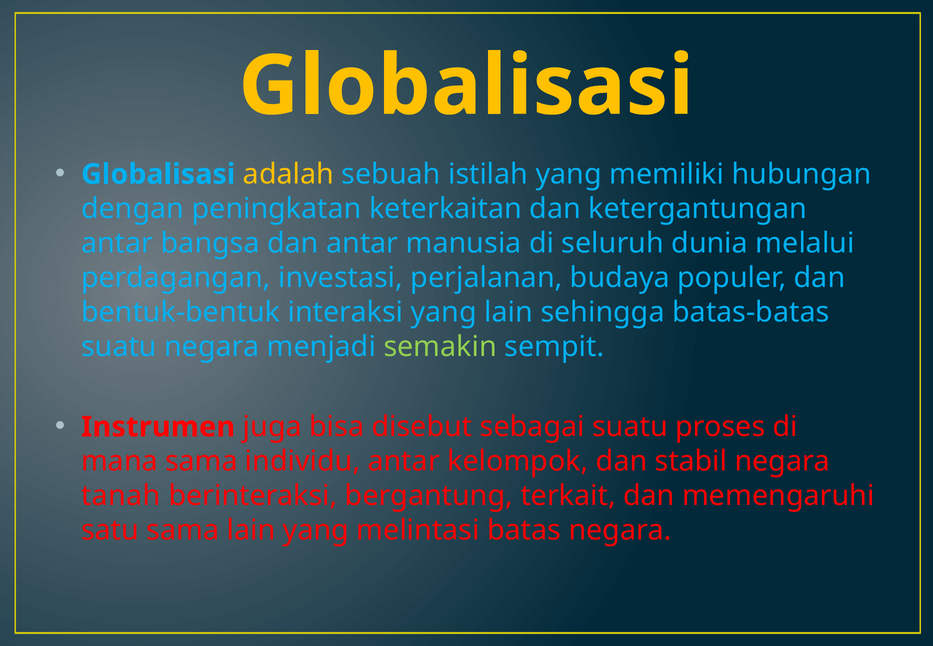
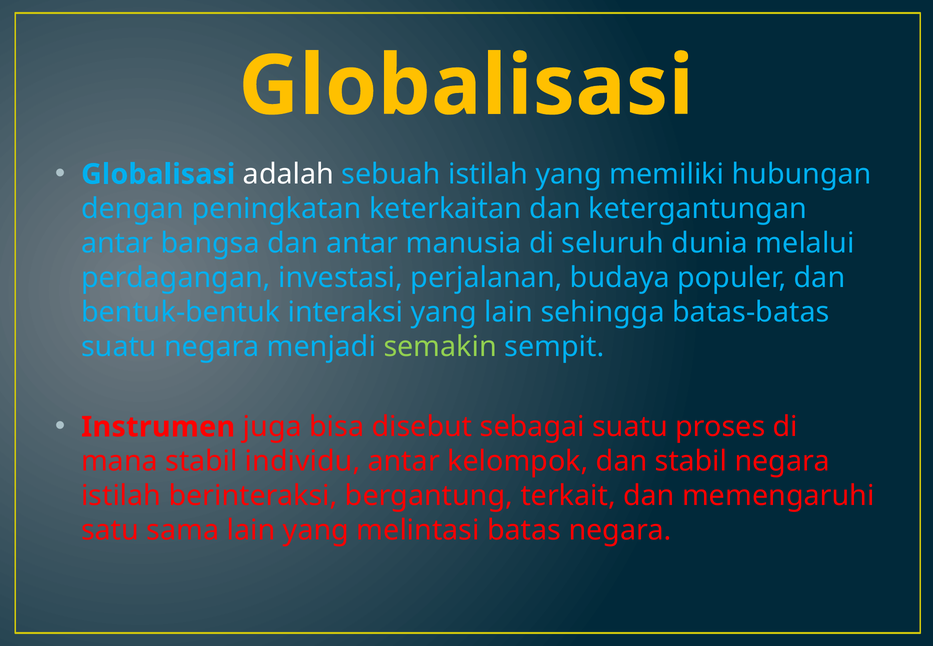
adalah colour: yellow -> white (288, 174)
mana sama: sama -> stabil (202, 461)
tanah: tanah -> istilah (121, 496)
